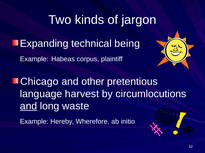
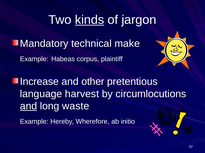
kinds underline: none -> present (90, 20)
Expanding: Expanding -> Mandatory (44, 44)
being: being -> make (127, 44)
Chicago: Chicago -> Increase (39, 82)
